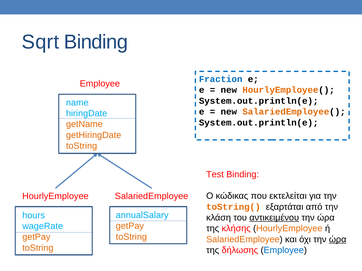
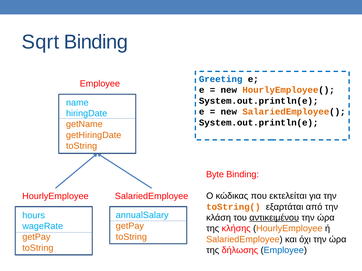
Fraction: Fraction -> Greeting (221, 79)
Test: Test -> Byte (215, 175)
ώρα underline: present -> none (338, 240)
